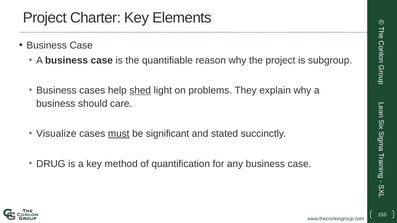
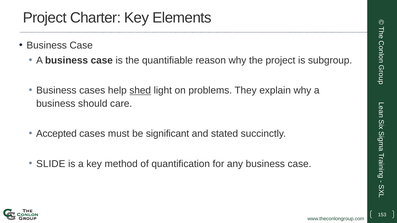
Visualize: Visualize -> Accepted (56, 134)
must underline: present -> none (119, 134)
DRUG: DRUG -> SLIDE (51, 164)
